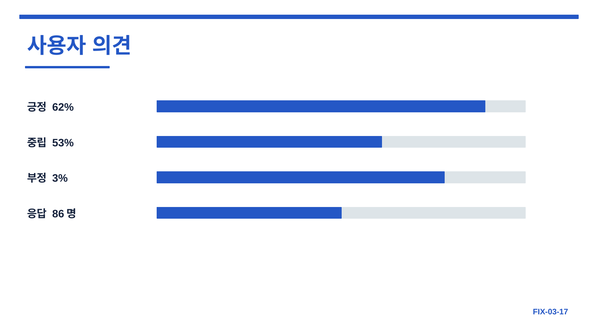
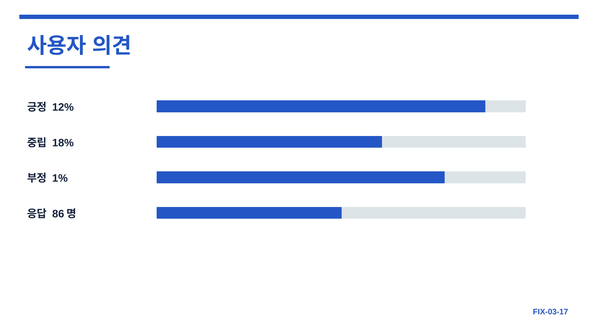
62%: 62% -> 12% (63, 108)
53%: 53% -> 18% (63, 143)
3%: 3% -> 1% (60, 179)
